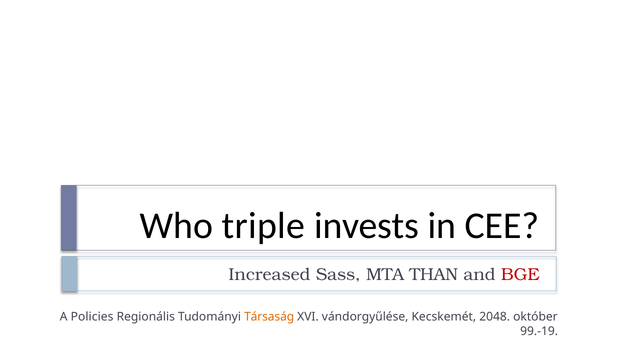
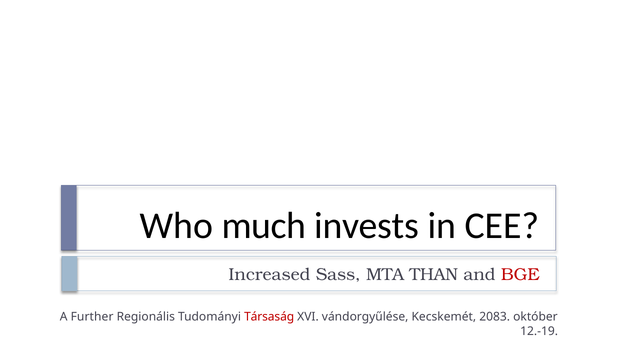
triple: triple -> much (264, 225)
Policies: Policies -> Further (92, 316)
Társaság colour: orange -> red (269, 316)
2048: 2048 -> 2083 (495, 316)
99.-19: 99.-19 -> 12.-19 (539, 331)
